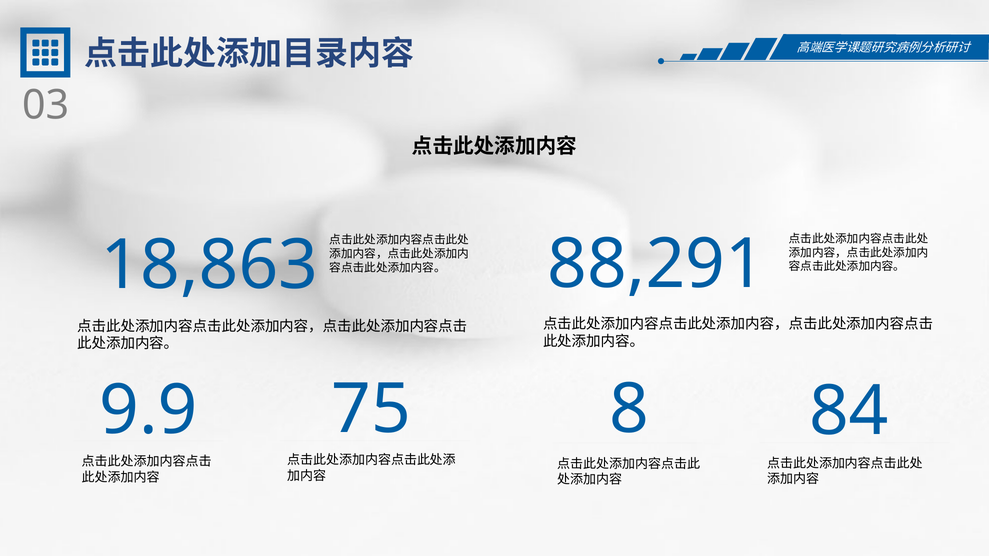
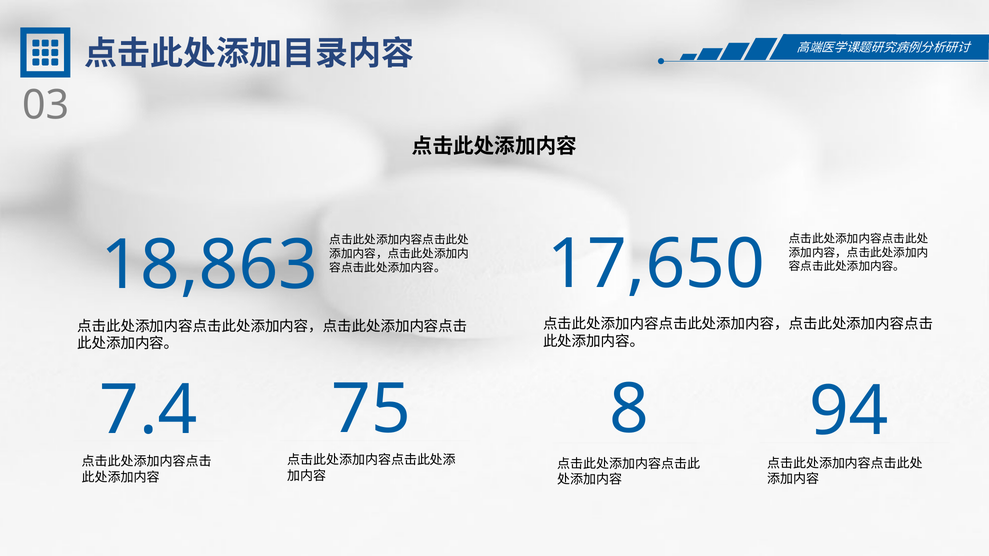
88,291: 88,291 -> 17,650 (656, 264)
84: 84 -> 94 (849, 412)
9.9: 9.9 -> 7.4 (148, 410)
